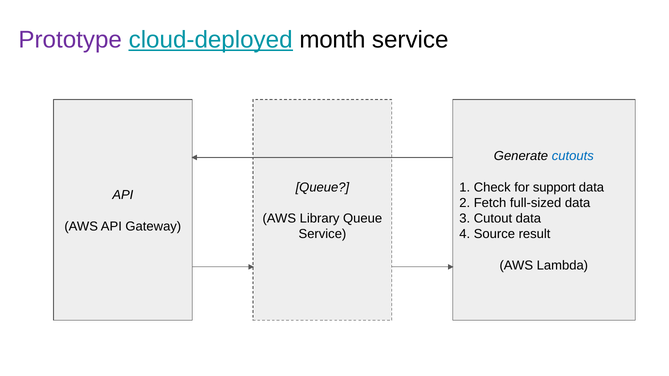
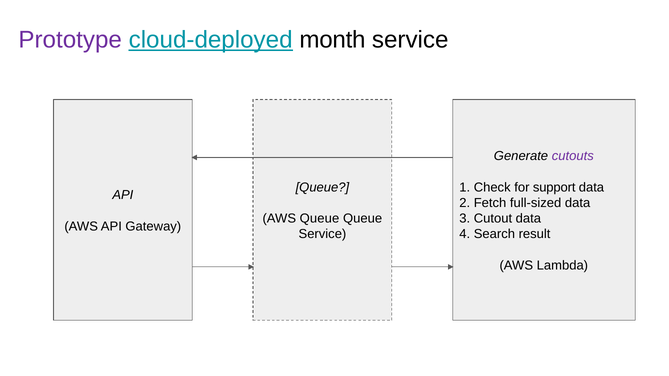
cutouts colour: blue -> purple (573, 156)
AWS Library: Library -> Queue (320, 219)
Source: Source -> Search (494, 234)
